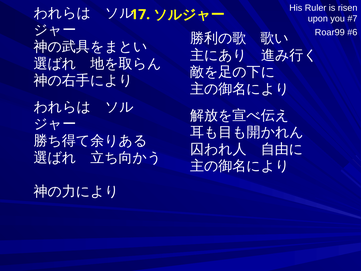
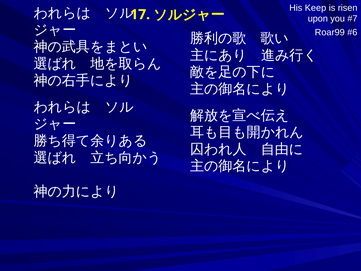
Ruler: Ruler -> Keep (316, 8)
